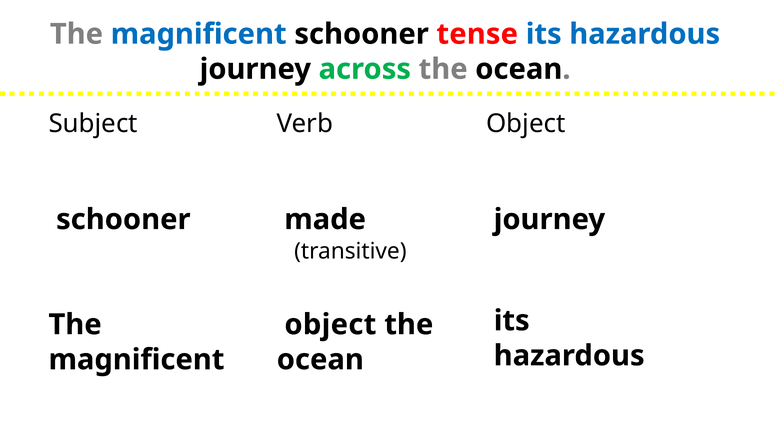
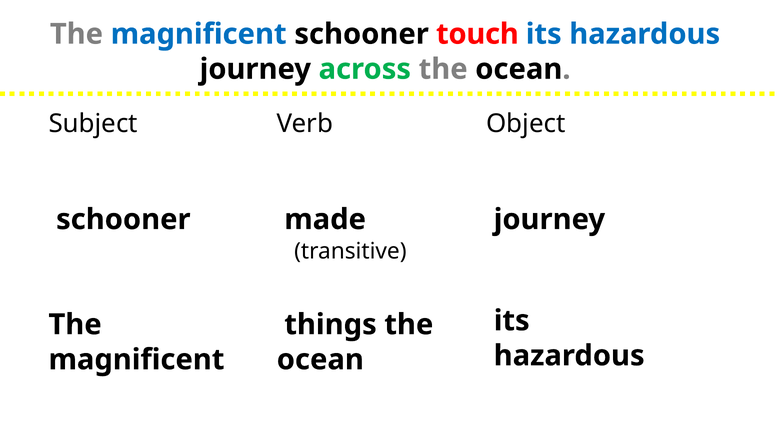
tense: tense -> touch (477, 34)
object: object -> things (331, 324)
